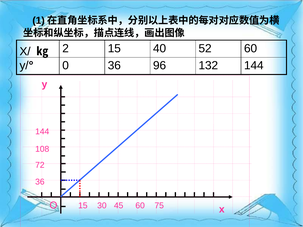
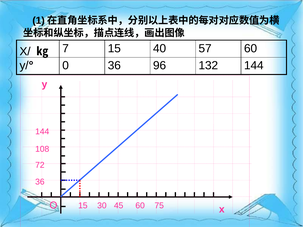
2: 2 -> 7 (66, 48)
52: 52 -> 57 (205, 48)
